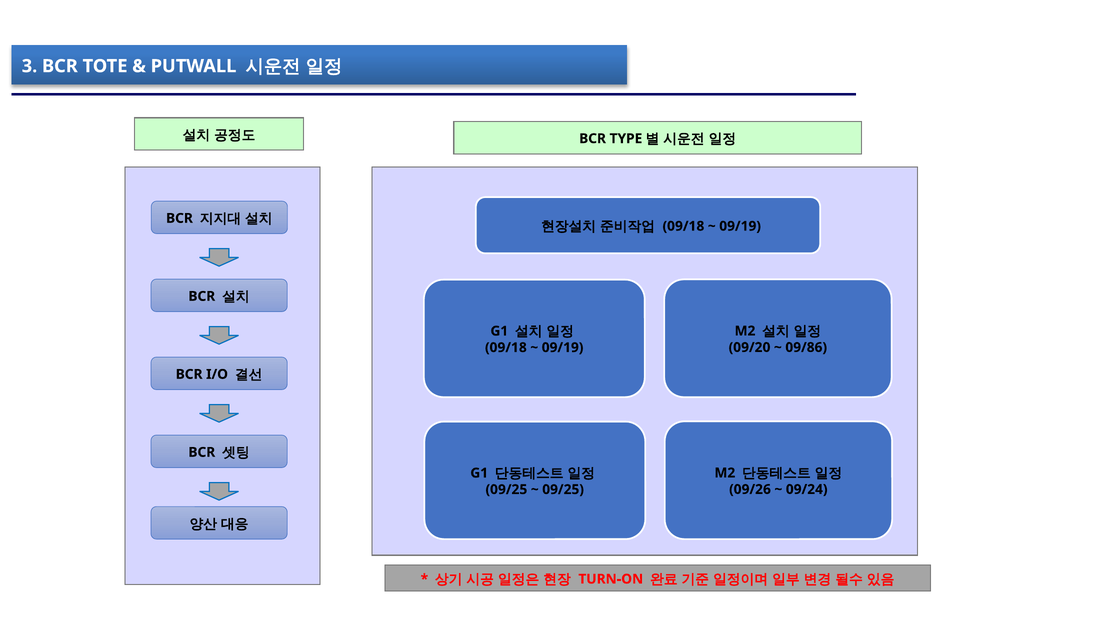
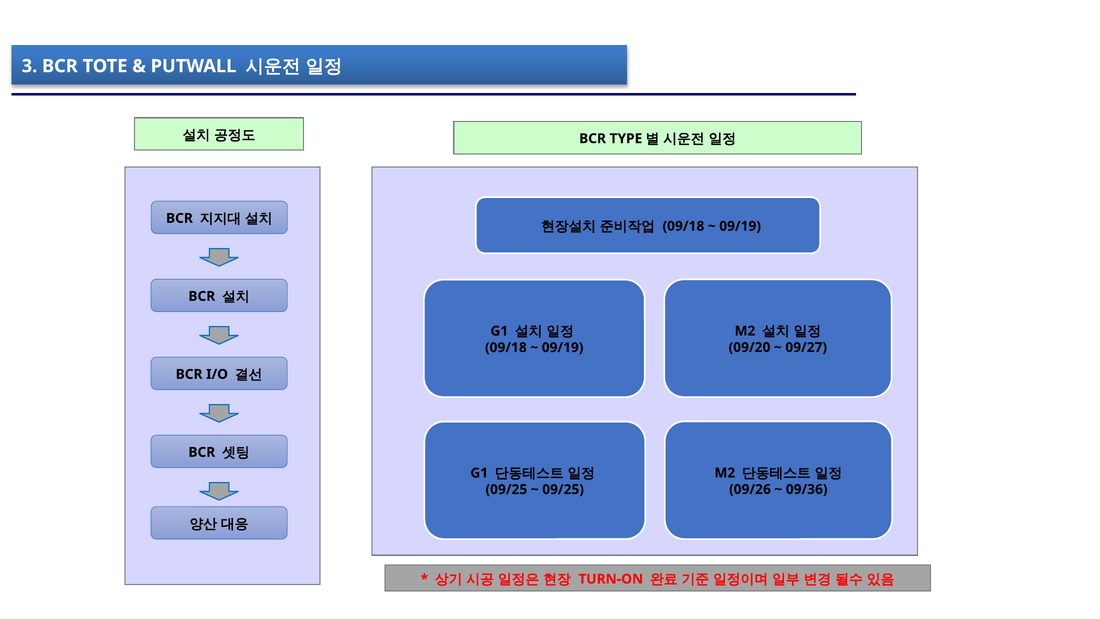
09/86: 09/86 -> 09/27 (806, 347)
09/24: 09/24 -> 09/36 (807, 489)
